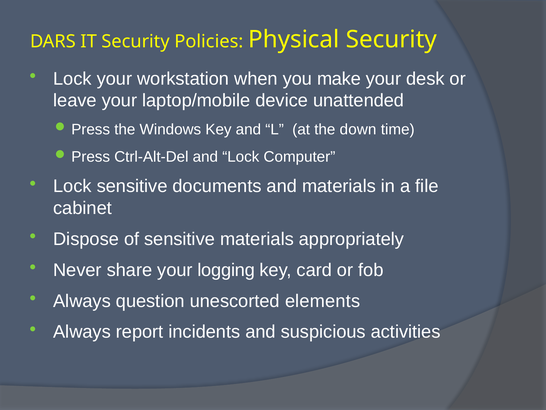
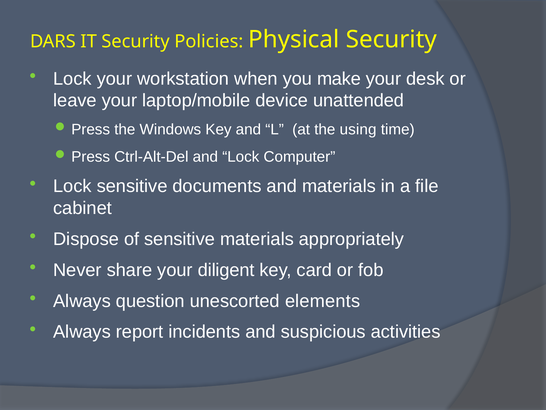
down: down -> using (358, 129)
logging: logging -> diligent (226, 270)
